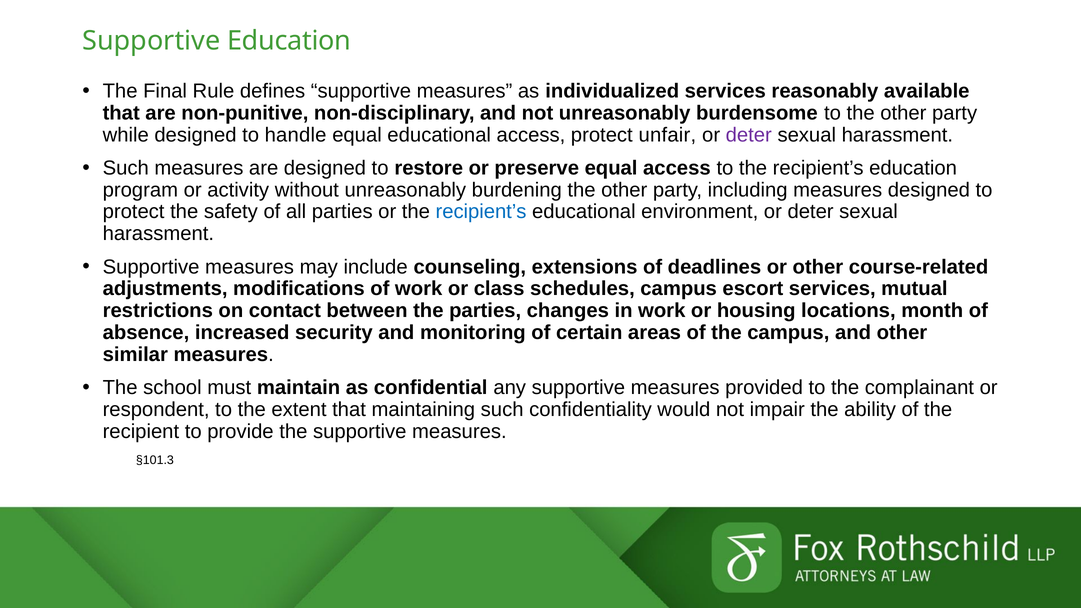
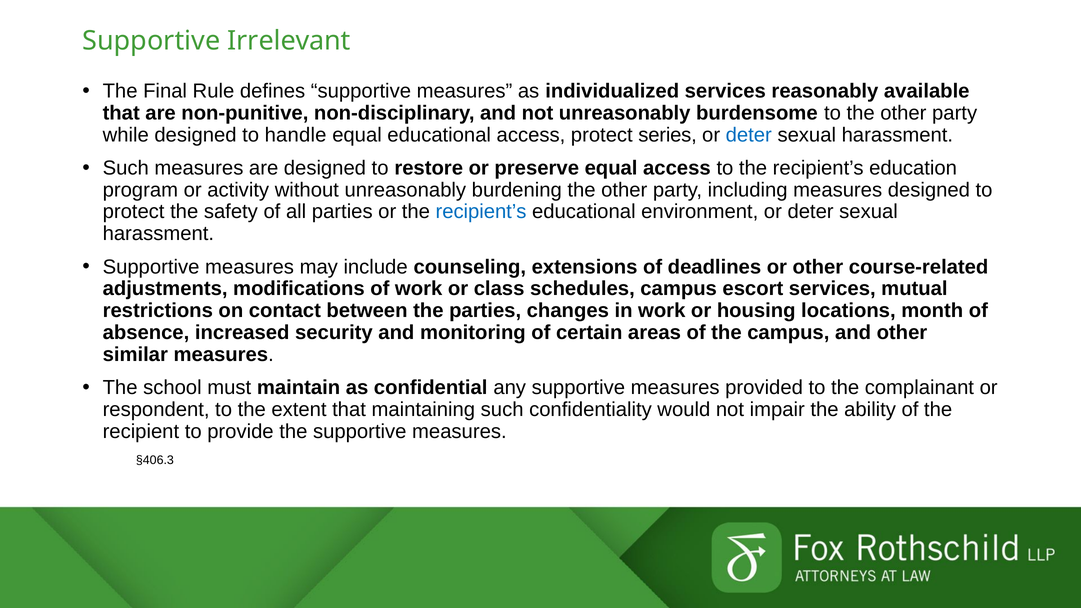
Supportive Education: Education -> Irrelevant (289, 41)
unfair: unfair -> series (668, 135)
deter colour: purple -> blue (749, 135)
§101.3: §101.3 -> §406.3 (155, 460)
